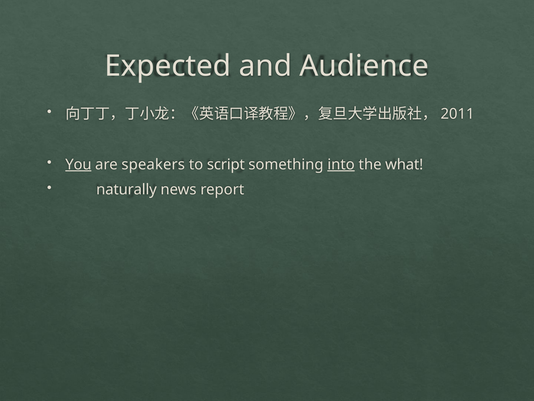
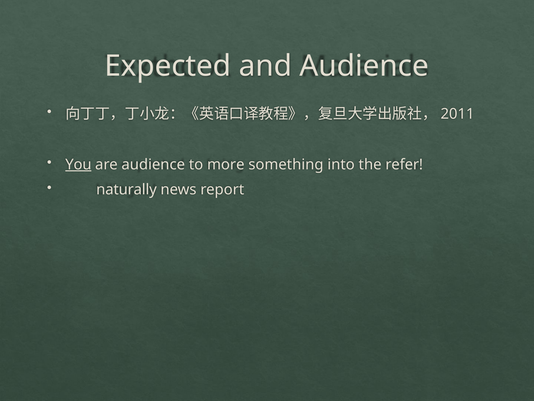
are speakers: speakers -> audience (153, 164)
script: script -> more (226, 164)
into underline: present -> none (341, 164)
what: what -> refer (404, 164)
